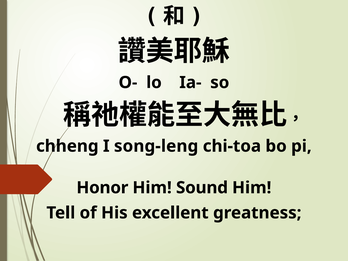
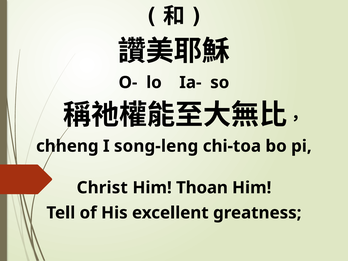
Honor: Honor -> Christ (102, 188)
Sound: Sound -> Thoan (202, 188)
